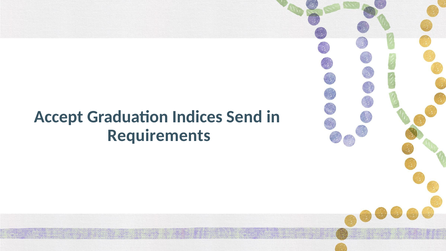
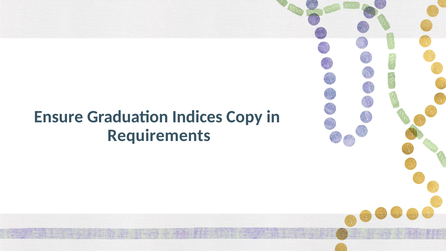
Accept: Accept -> Ensure (59, 117)
Send: Send -> Copy (244, 117)
